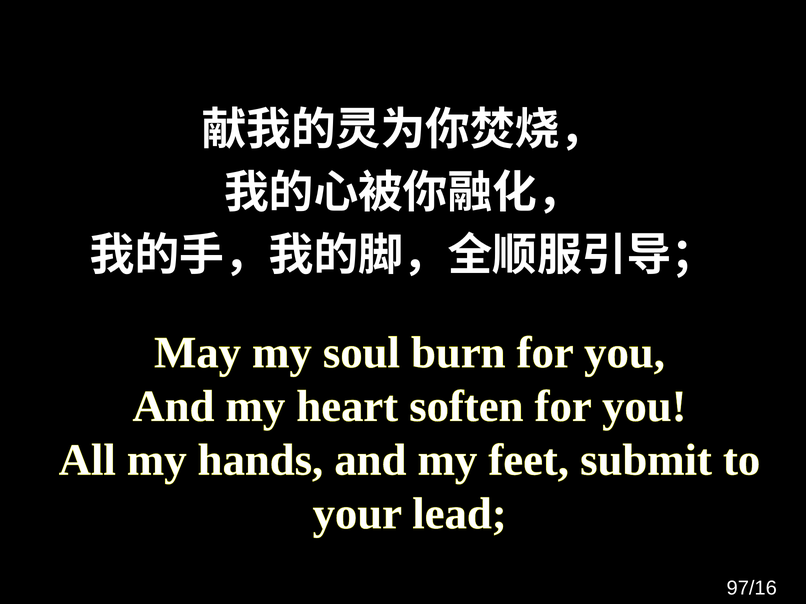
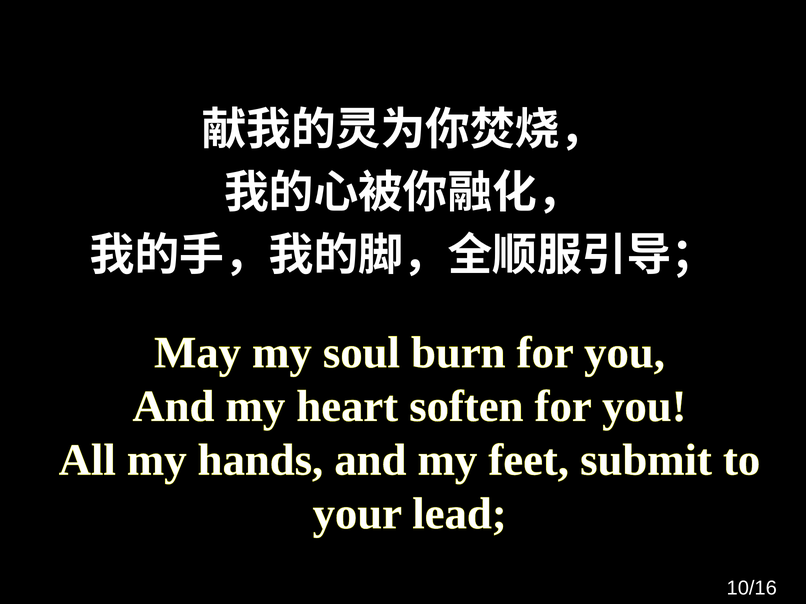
97/16: 97/16 -> 10/16 (752, 588)
